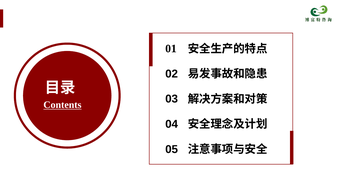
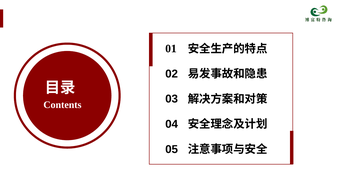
Contents underline: present -> none (62, 105)
